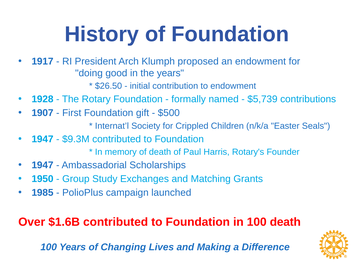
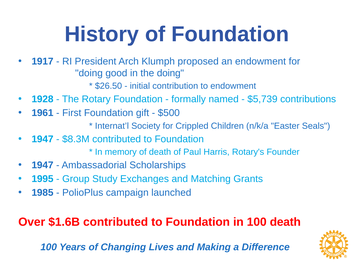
the years: years -> doing (170, 73)
1907: 1907 -> 1961 (42, 113)
$9.3M: $9.3M -> $8.3M (76, 139)
1950: 1950 -> 1995 (42, 179)
